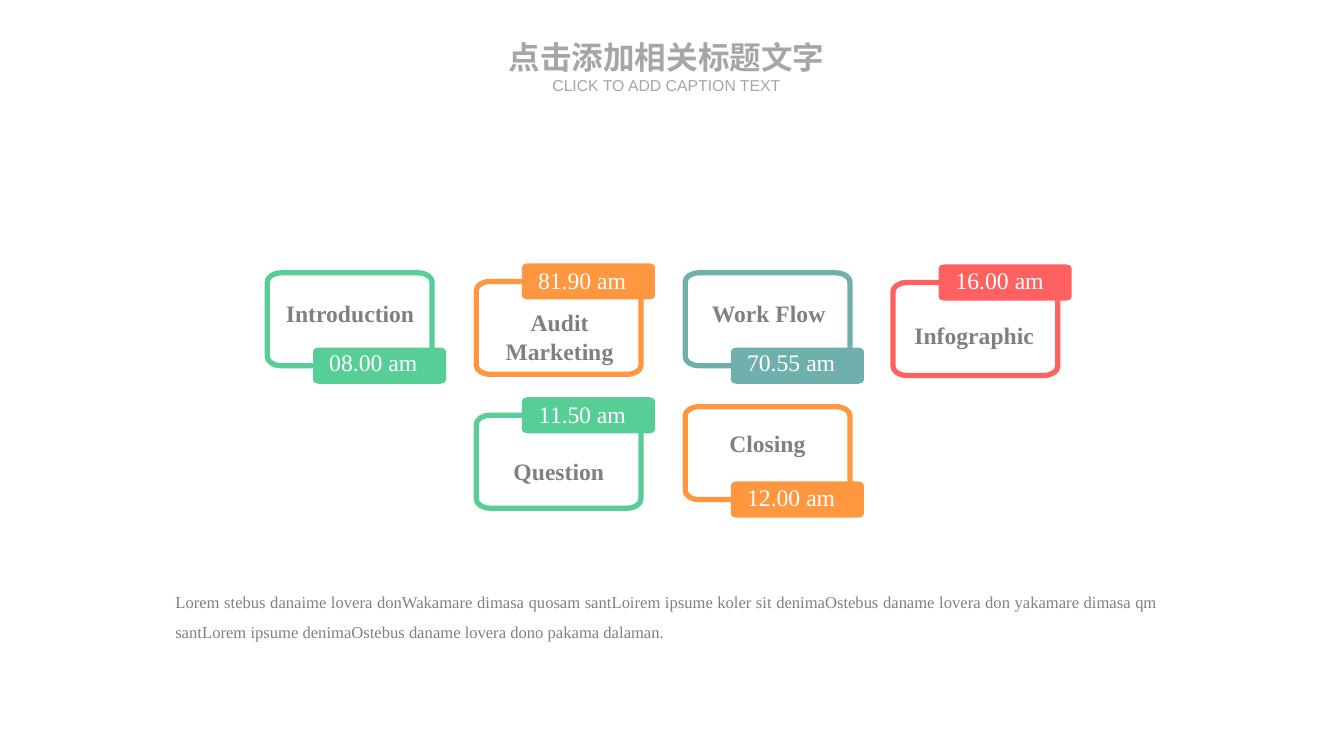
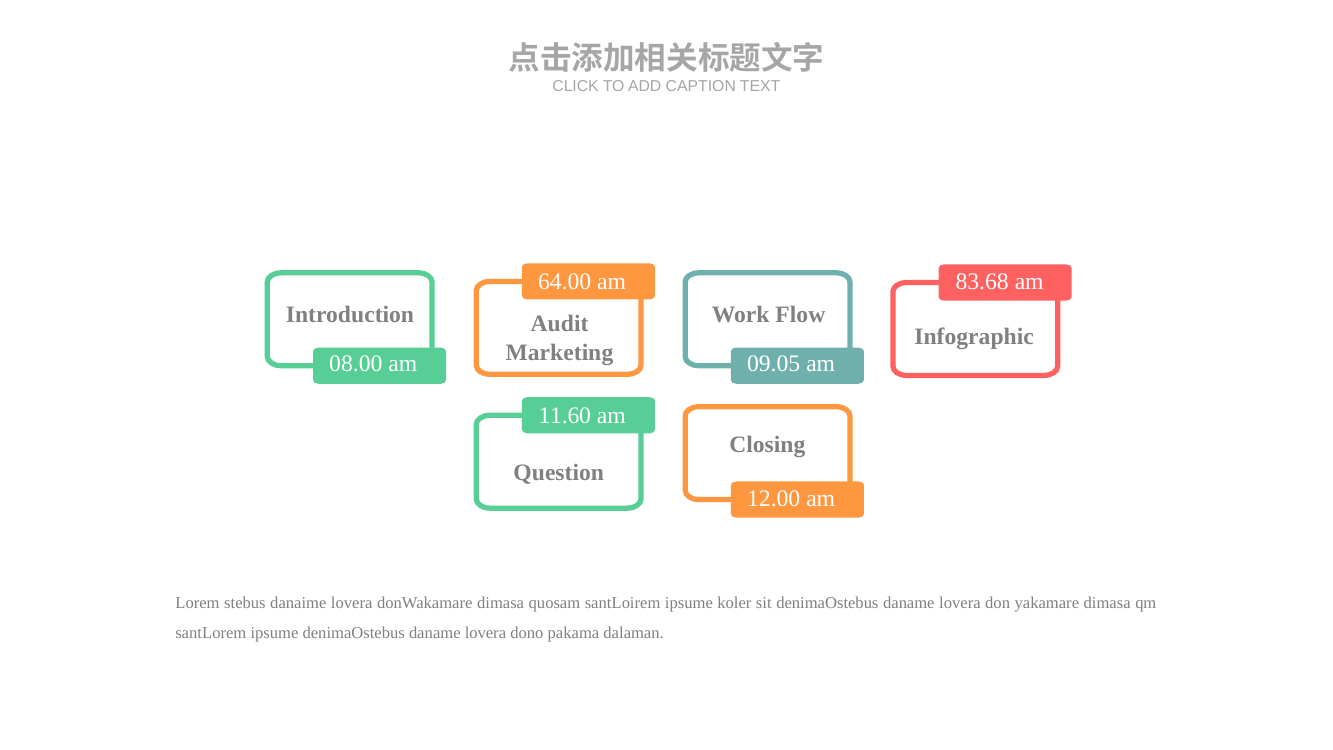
81.90: 81.90 -> 64.00 (565, 281)
16.00: 16.00 -> 83.68 (982, 281)
70.55: 70.55 -> 09.05 (774, 364)
11.50: 11.50 -> 11.60 (565, 416)
